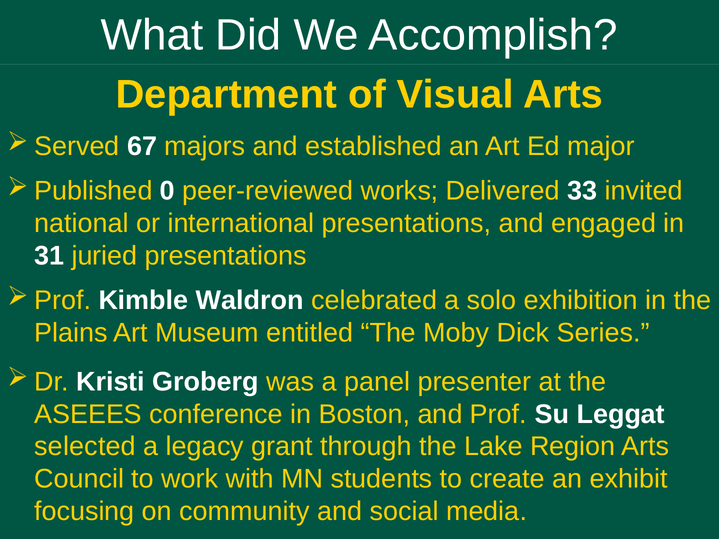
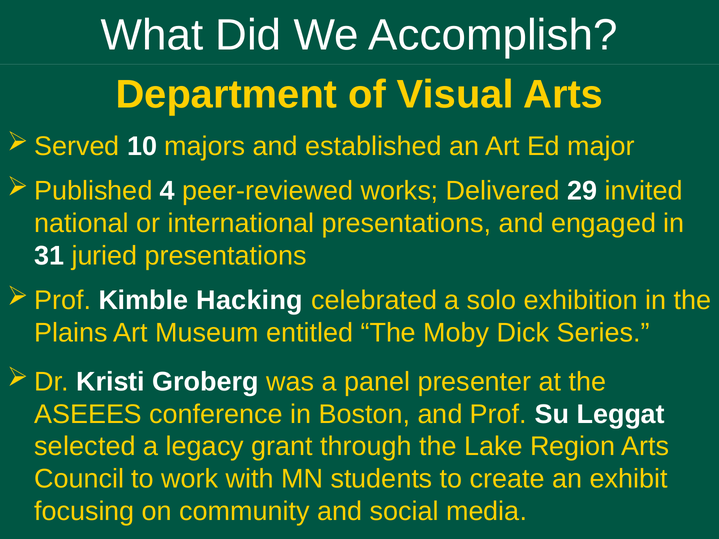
67: 67 -> 10 (142, 146)
0: 0 -> 4 (167, 191)
33: 33 -> 29 (582, 191)
Waldron: Waldron -> Hacking (250, 301)
